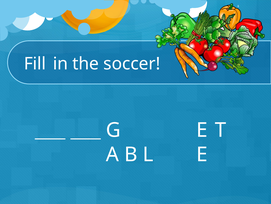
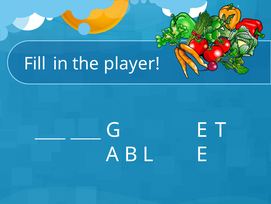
soccer: soccer -> player (132, 63)
